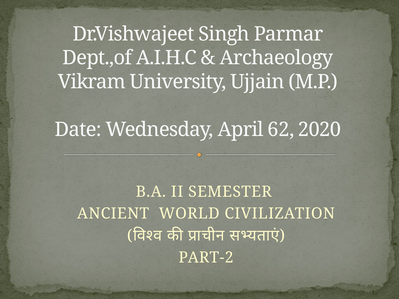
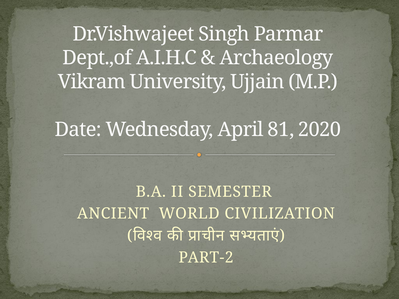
62: 62 -> 81 (281, 130)
